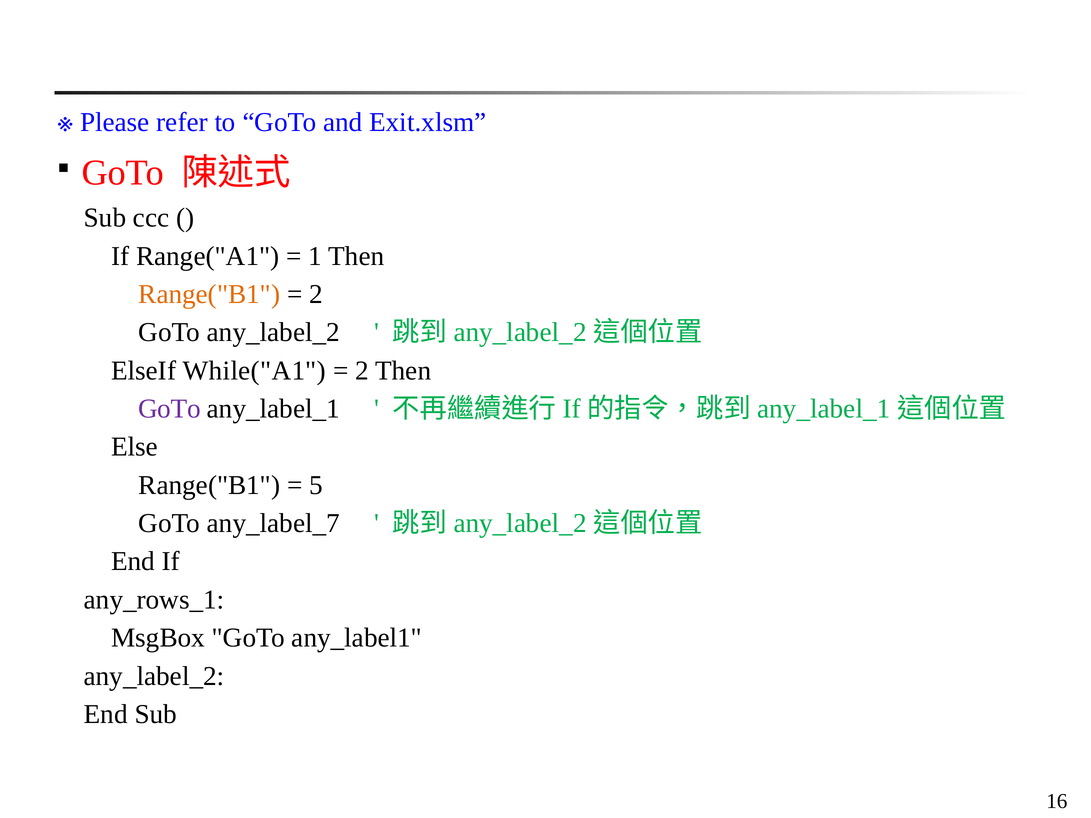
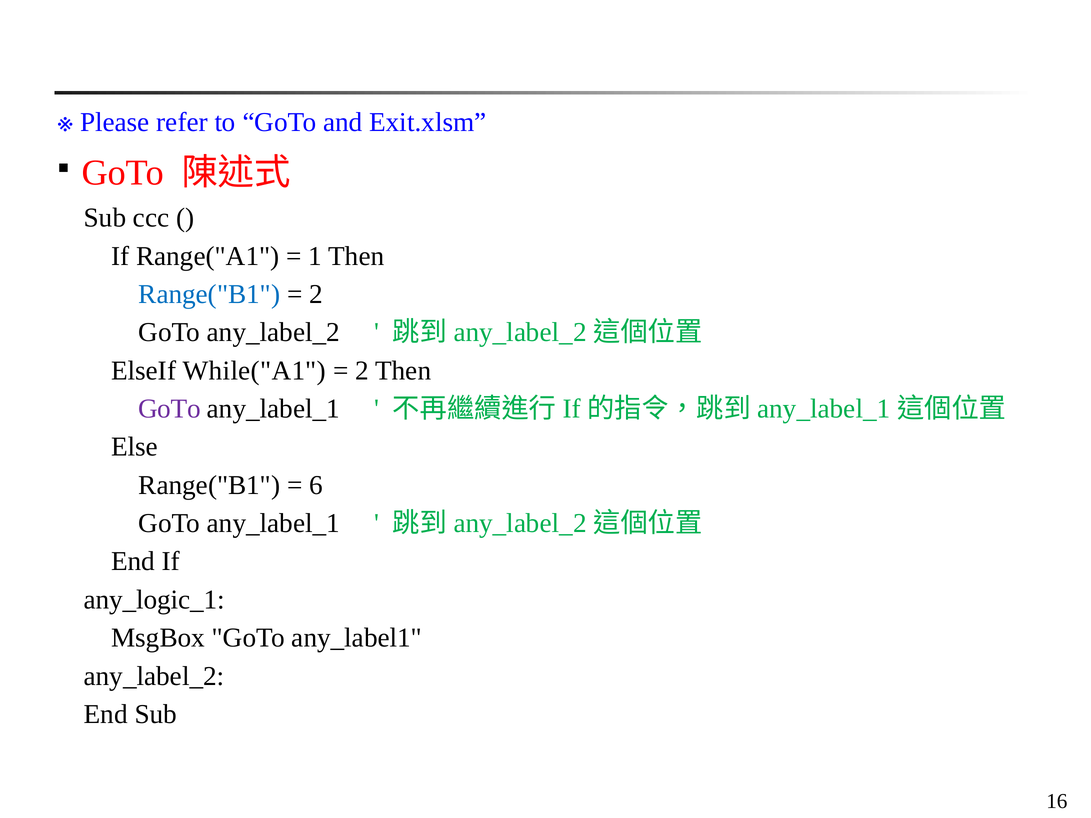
Range("B1 colour: orange -> blue (209, 294)
5: 5 -> 6 (316, 485)
any_label_7: any_label_7 -> any_label_1 (273, 523)
any_rows_1: any_rows_1 -> any_logic_1 (154, 600)
